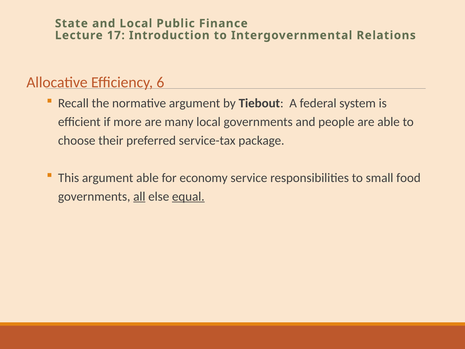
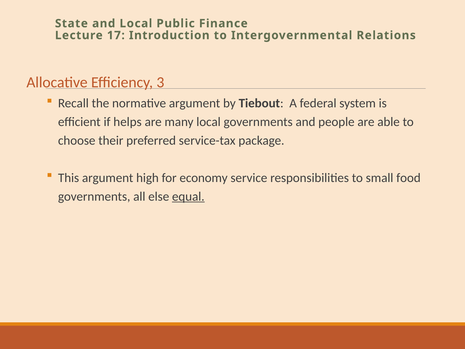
6: 6 -> 3 (160, 82)
more: more -> helps (128, 122)
argument able: able -> high (147, 178)
all underline: present -> none (139, 196)
